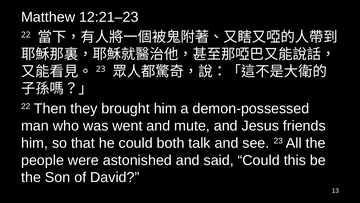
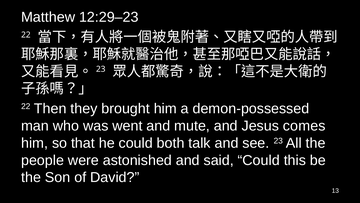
12:21–23: 12:21–23 -> 12:29–23 (109, 17)
friends: friends -> comes (304, 126)
